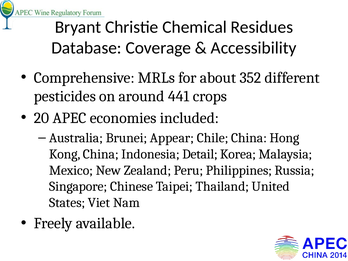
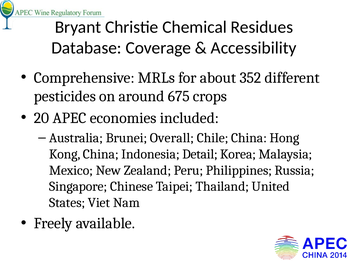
441: 441 -> 675 (179, 96)
Appear: Appear -> Overall (172, 138)
